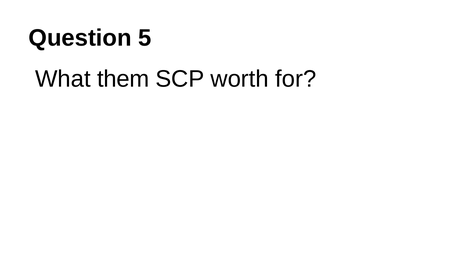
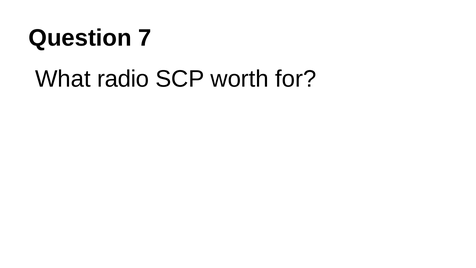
5: 5 -> 7 (145, 38)
them: them -> radio (123, 79)
